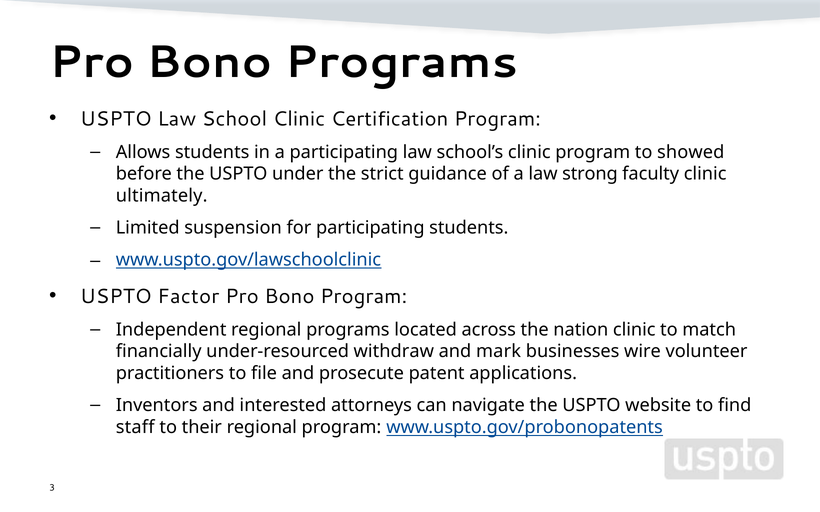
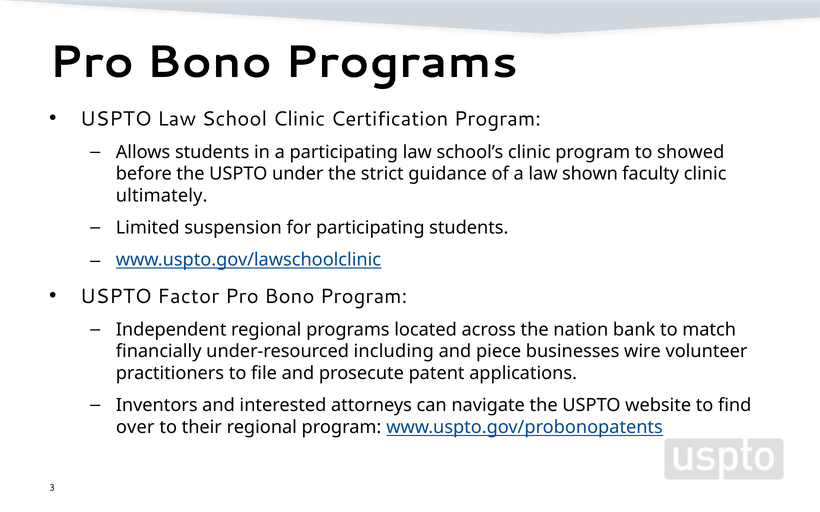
strong: strong -> shown (590, 174)
nation clinic: clinic -> bank (634, 330)
withdraw: withdraw -> including (394, 352)
mark: mark -> piece (499, 352)
staff: staff -> over (135, 427)
